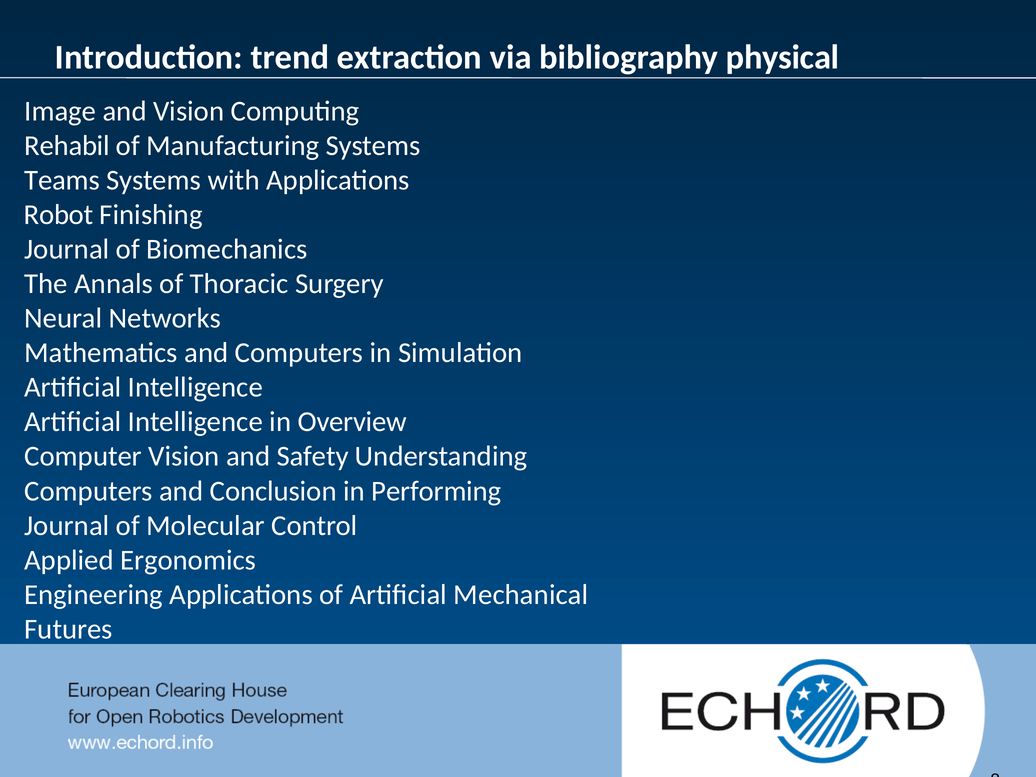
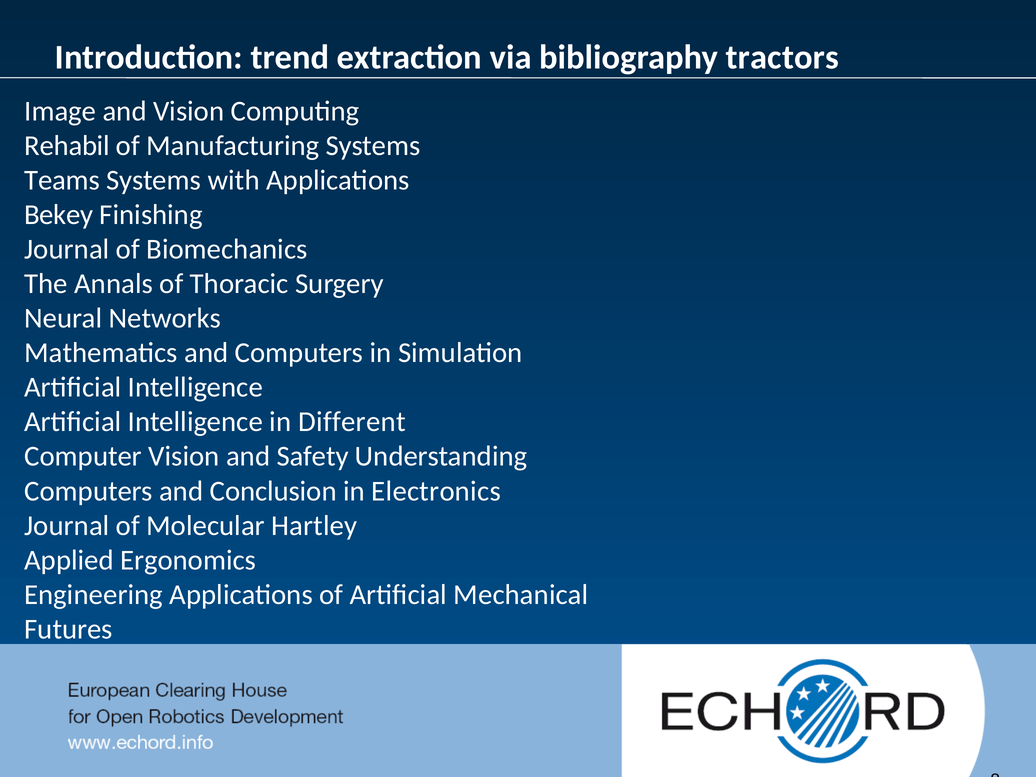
physical: physical -> tractors (782, 57)
Robot: Robot -> Bekey (59, 215)
Overview: Overview -> Different (352, 422)
Performing: Performing -> Electronics (436, 491)
Control: Control -> Hartley (314, 526)
